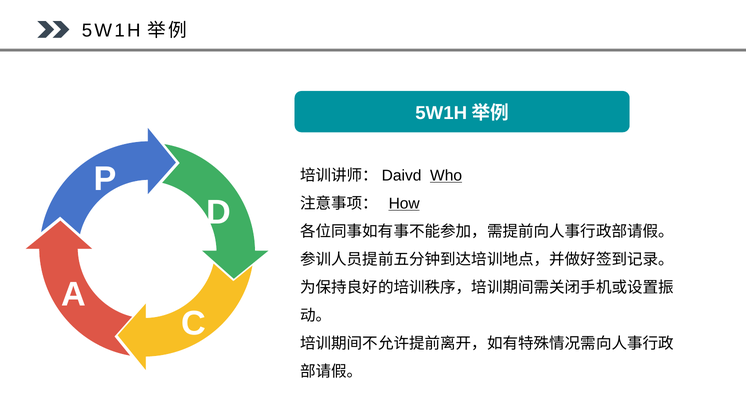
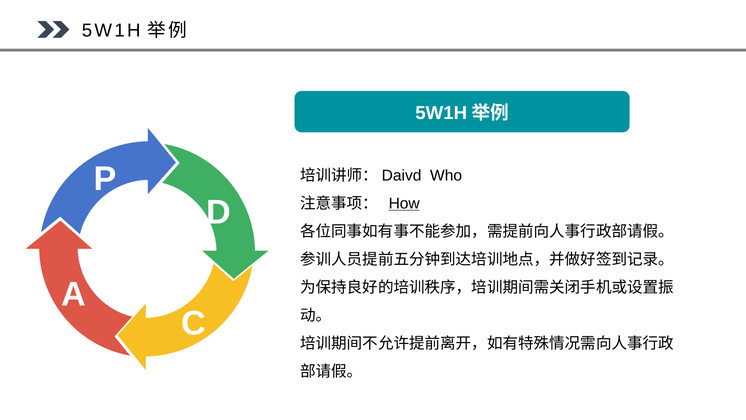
Who underline: present -> none (446, 175)
